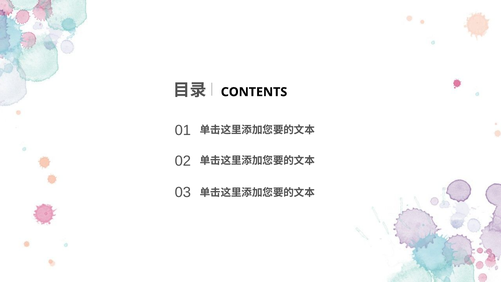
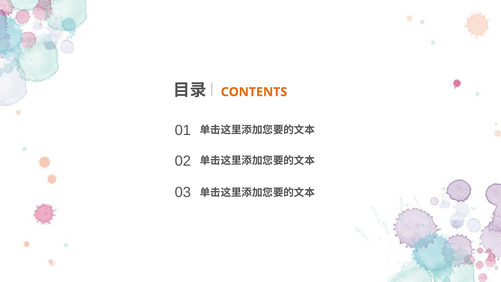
CONTENTS colour: black -> orange (254, 92)
